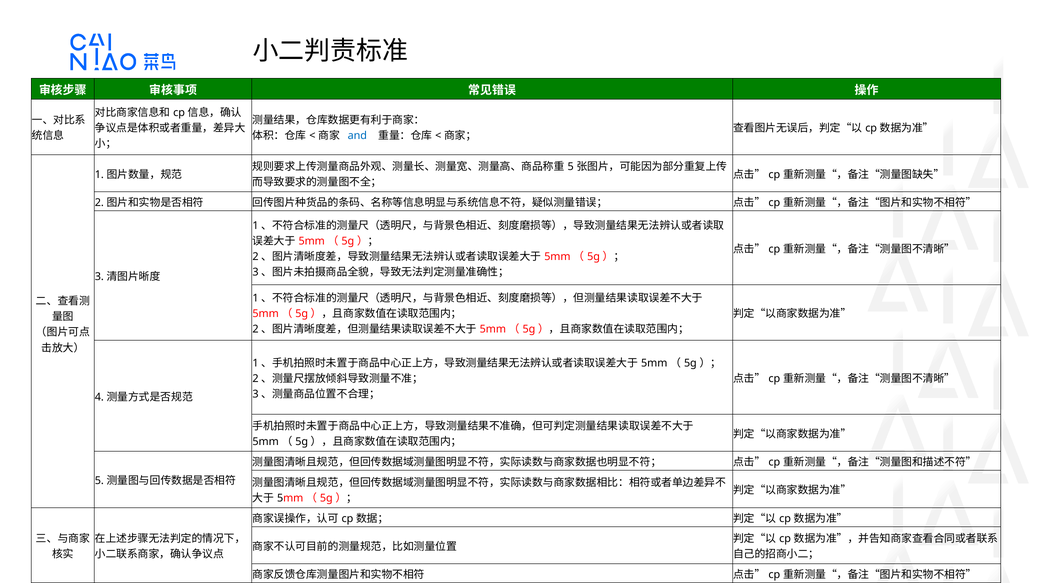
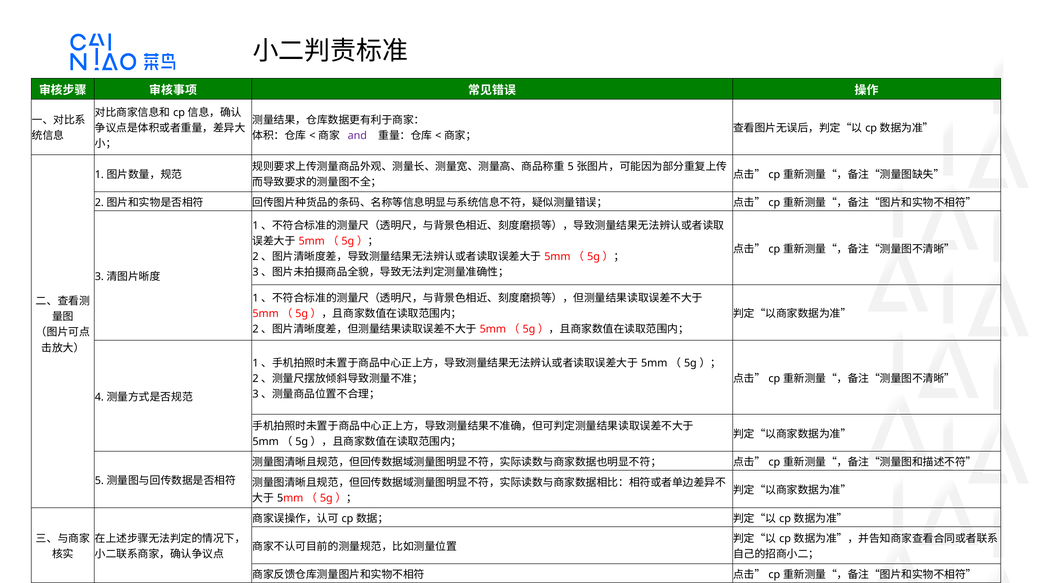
and colour: blue -> purple (357, 136)
